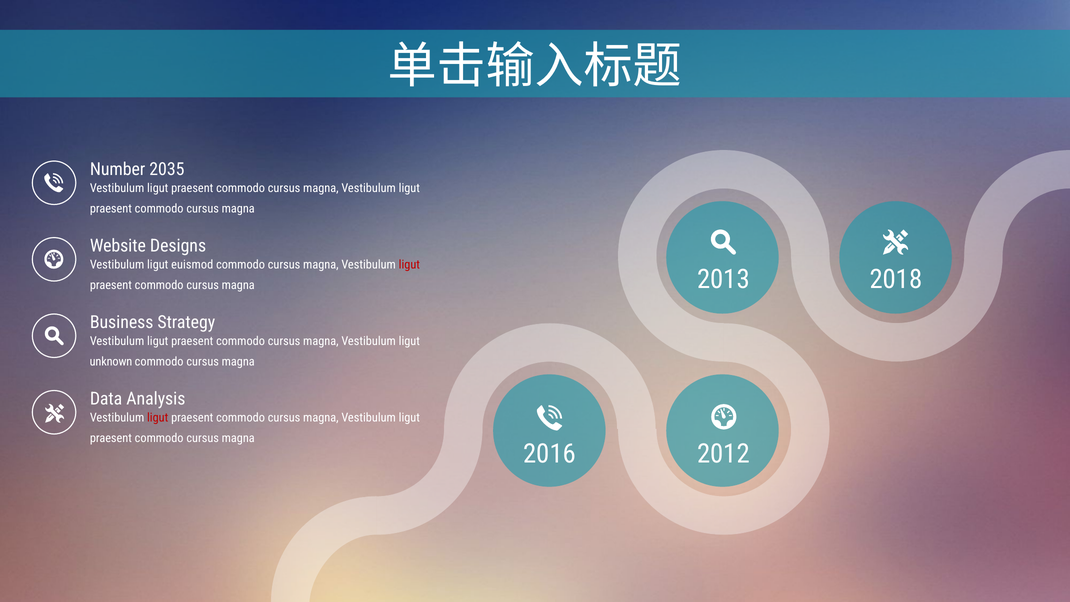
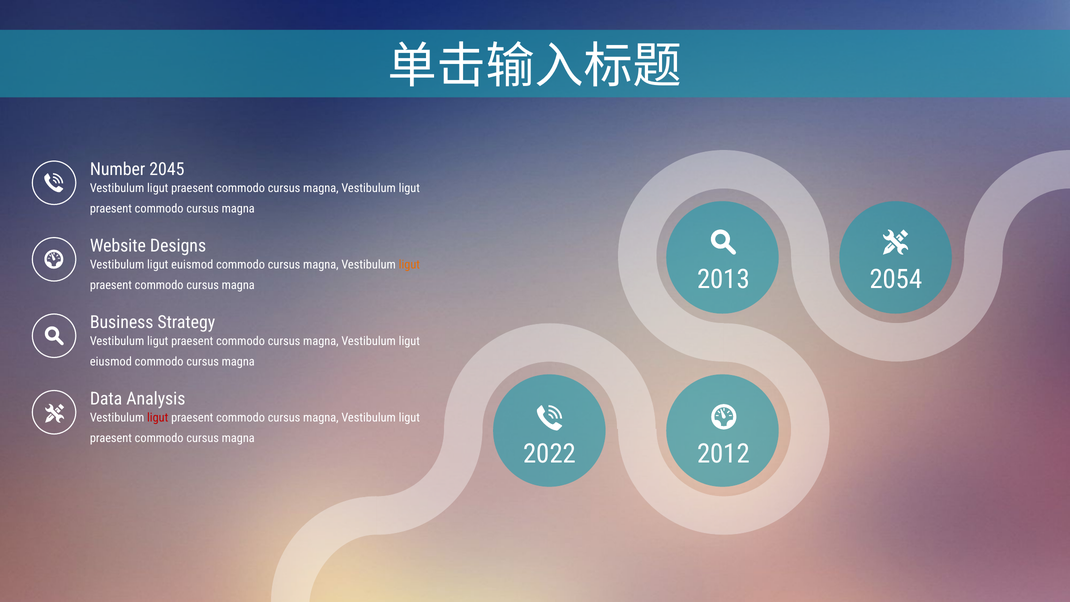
2035: 2035 -> 2045 (167, 169)
ligut colour: red -> orange (409, 265)
2018: 2018 -> 2054 (896, 280)
unknown: unknown -> eiusmod (111, 362)
2016: 2016 -> 2022 (550, 454)
